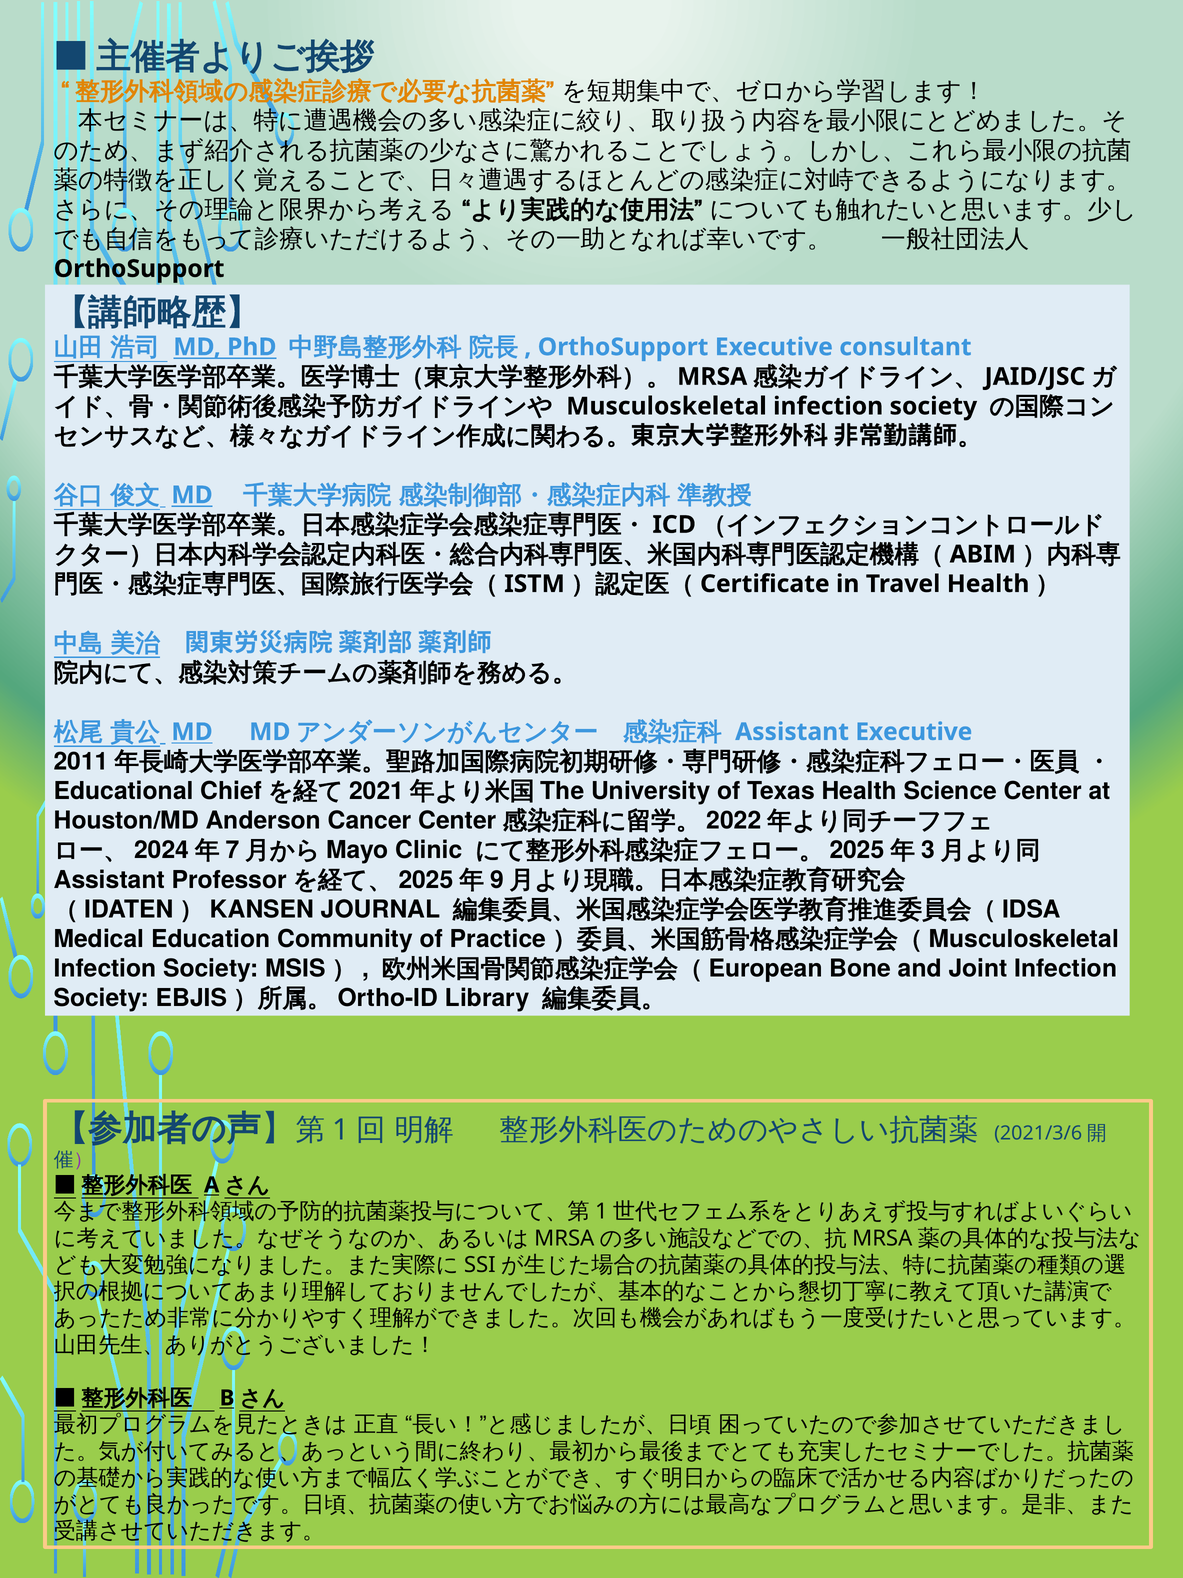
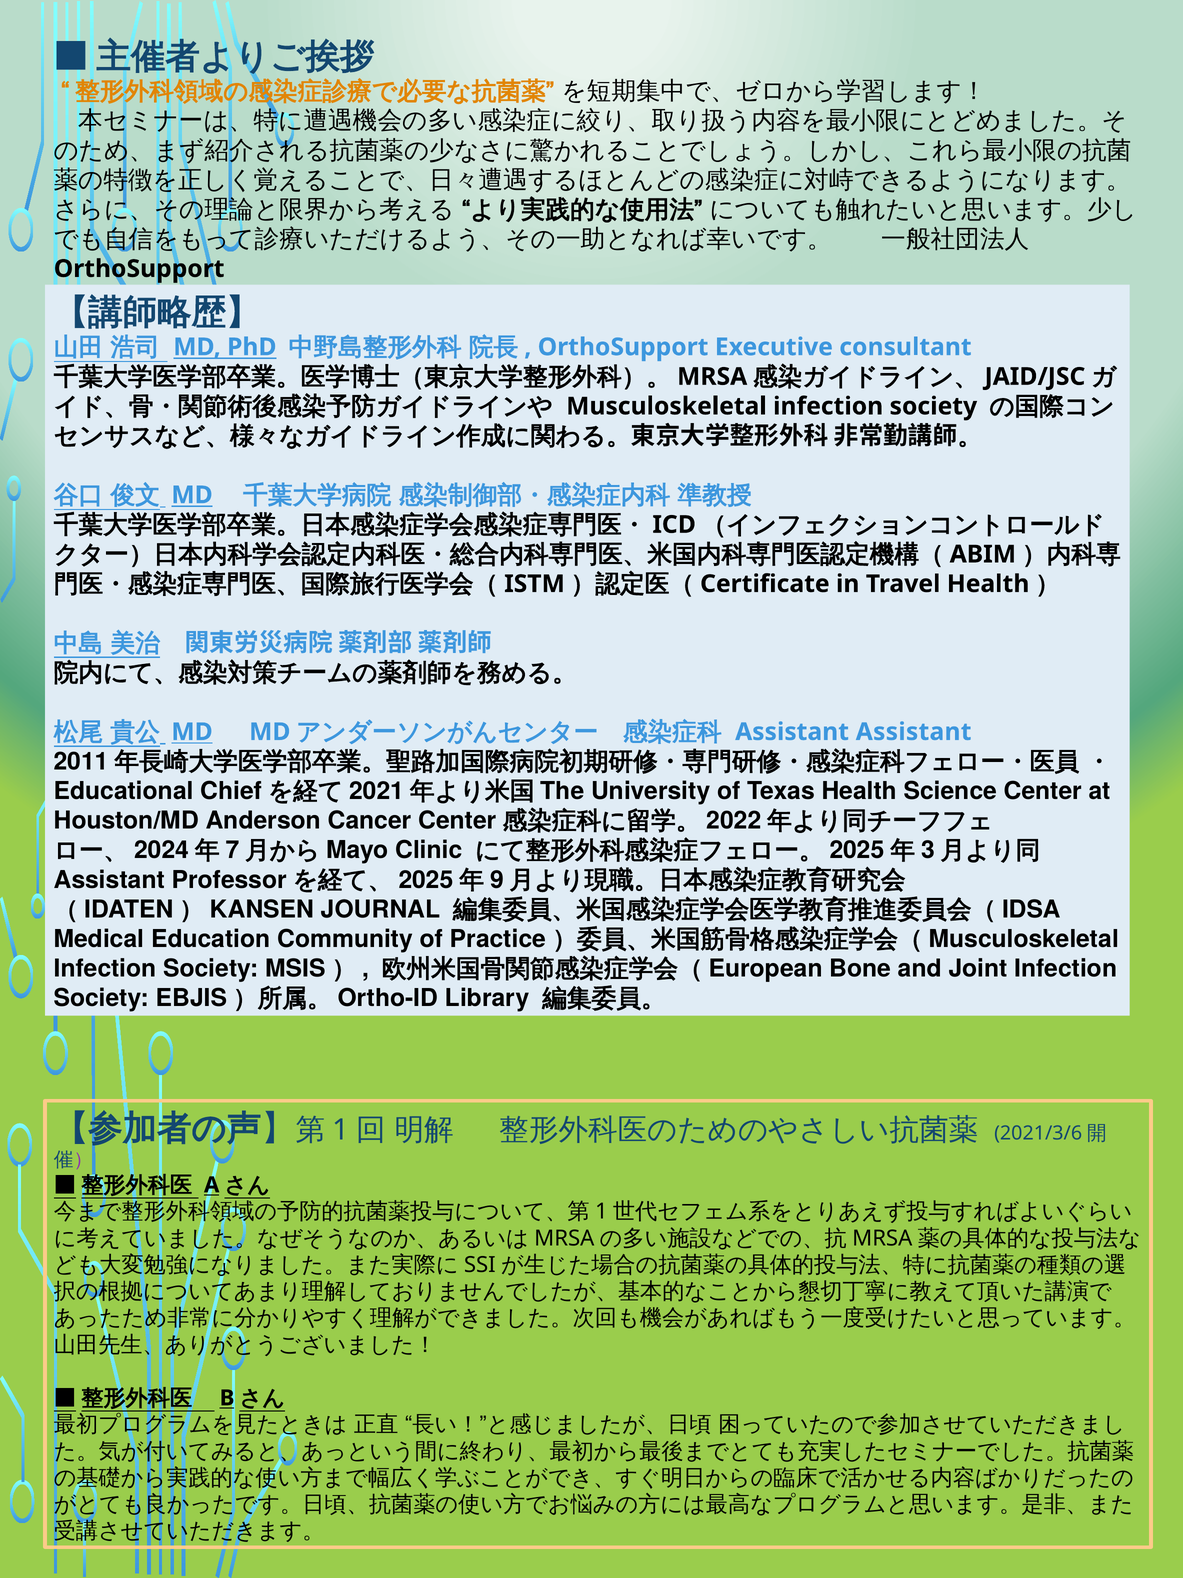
Assistant Executive: Executive -> Assistant (914, 732)
